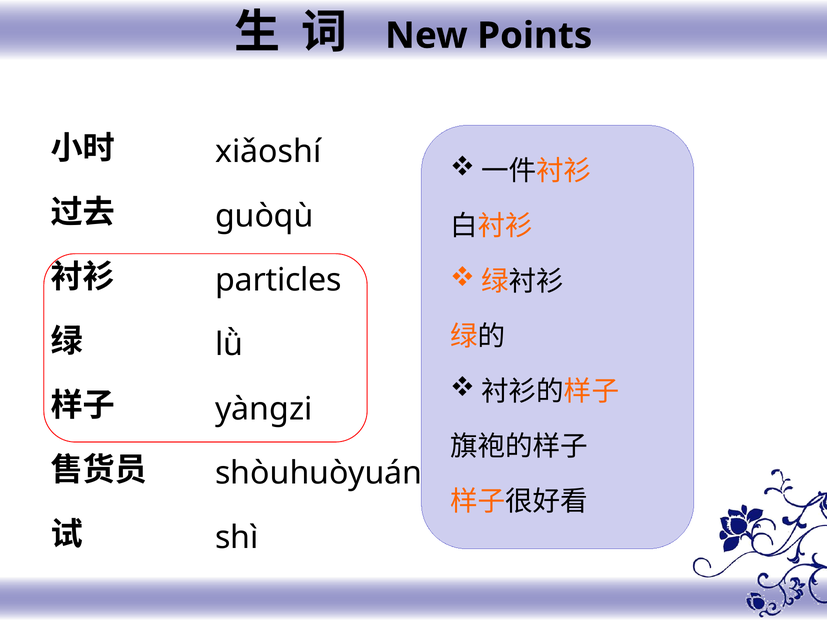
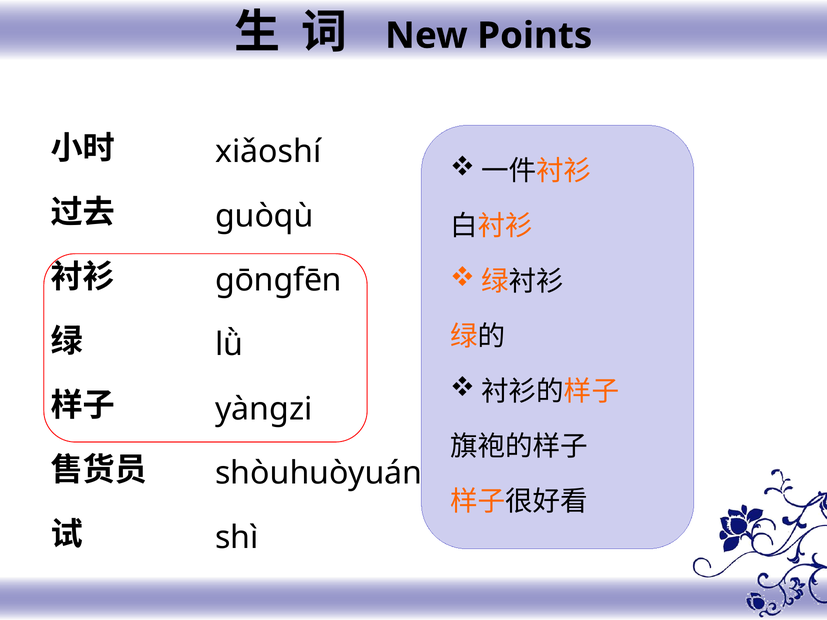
particles: particles -> ɡōngfēn (278, 280)
